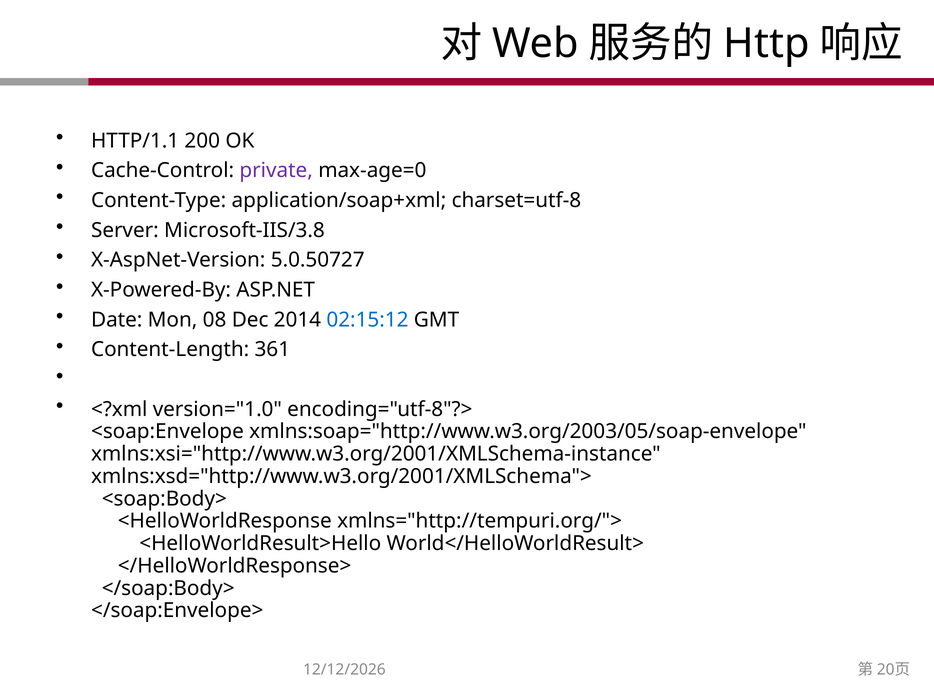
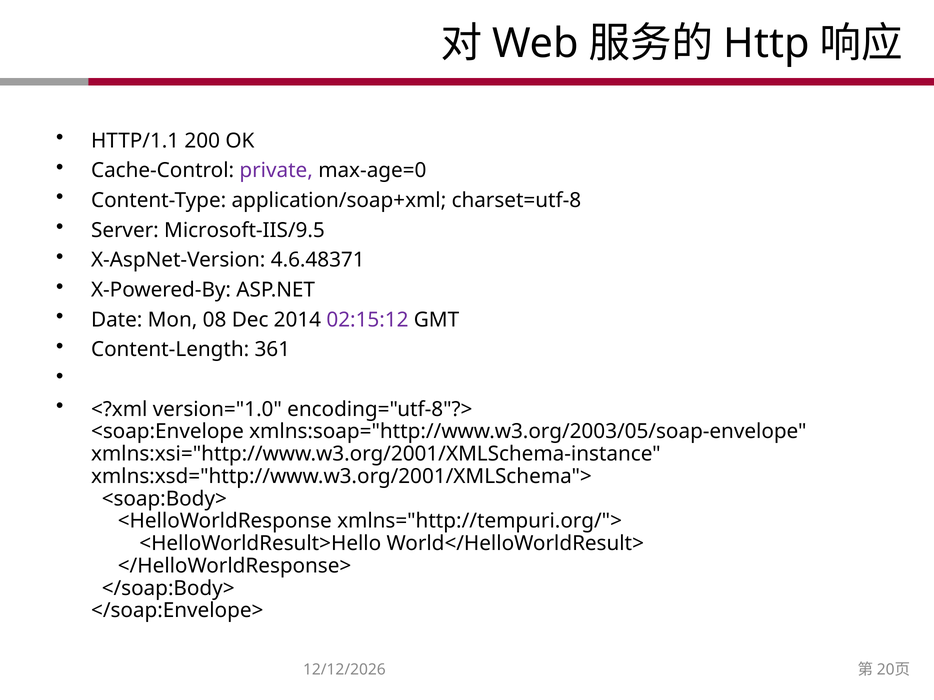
Microsoft-IIS/3.8: Microsoft-IIS/3.8 -> Microsoft-IIS/9.5 (244, 230)
5.0.50727: 5.0.50727 -> 4.6.48371 (318, 260)
02:15:12 colour: blue -> purple (368, 320)
